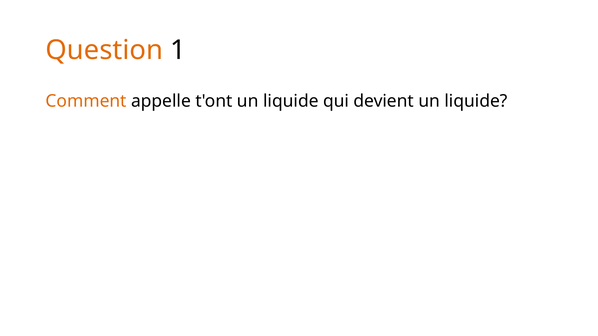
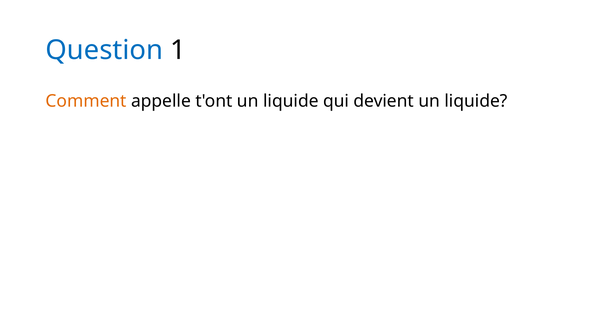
Question colour: orange -> blue (104, 50)
